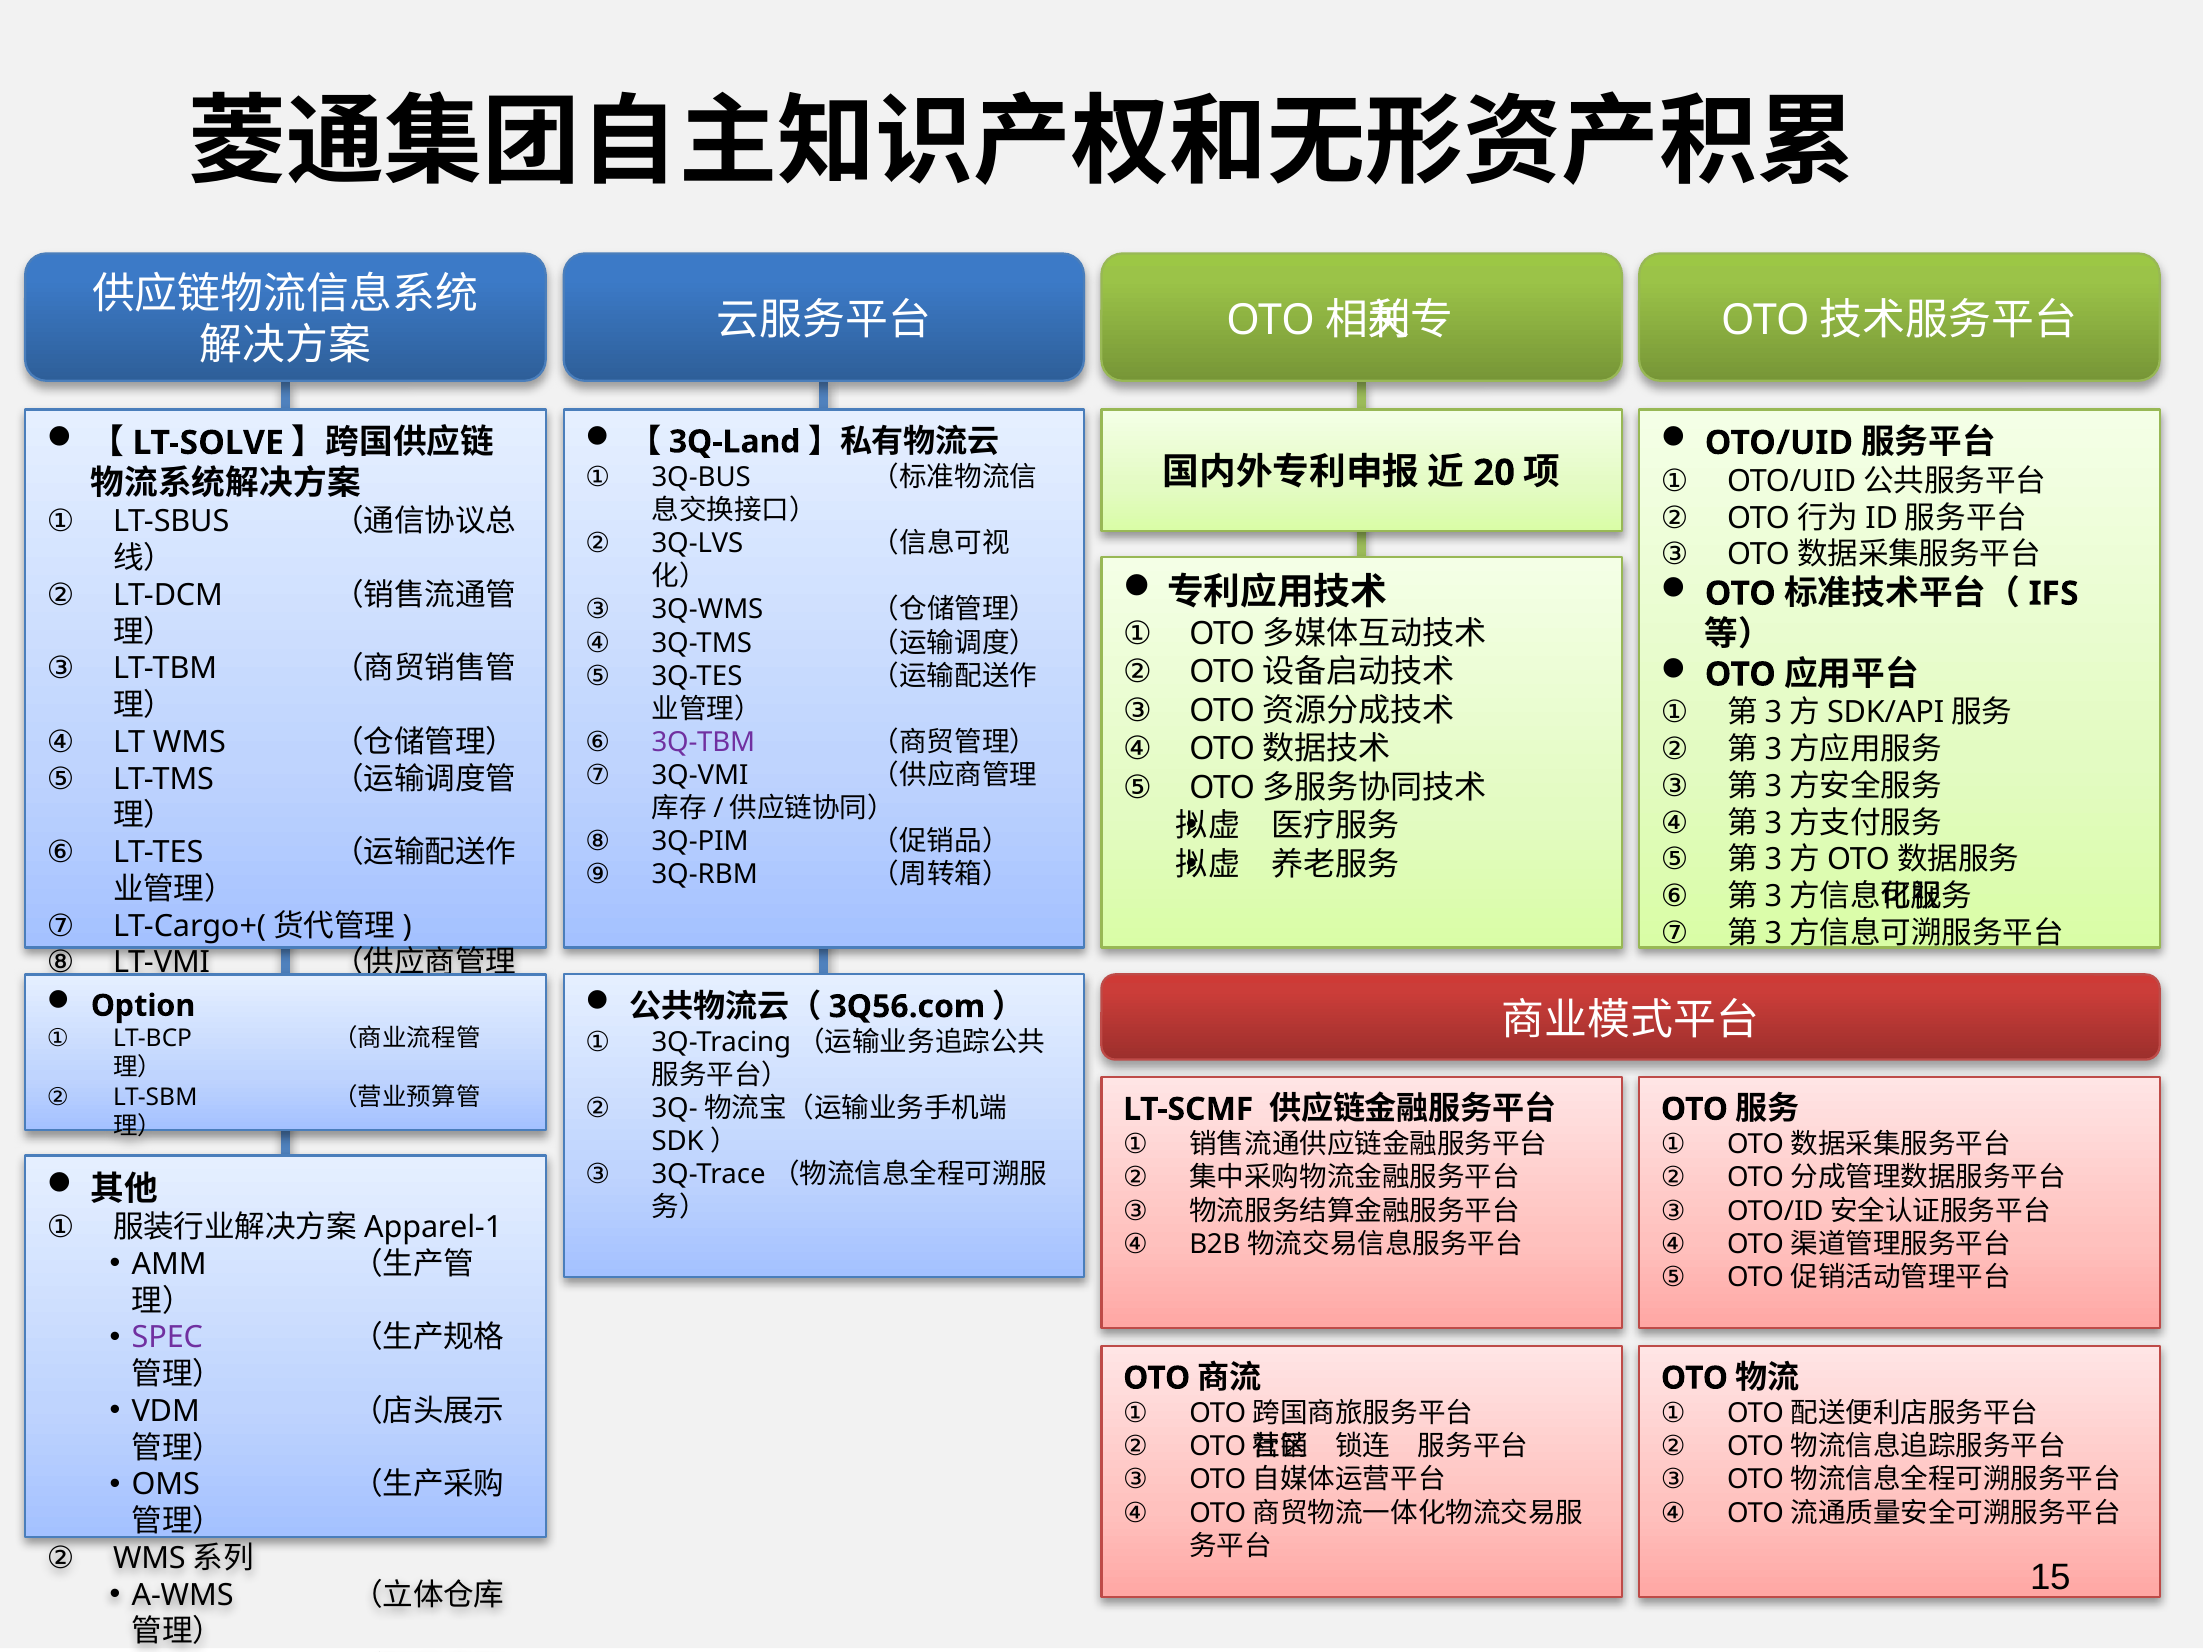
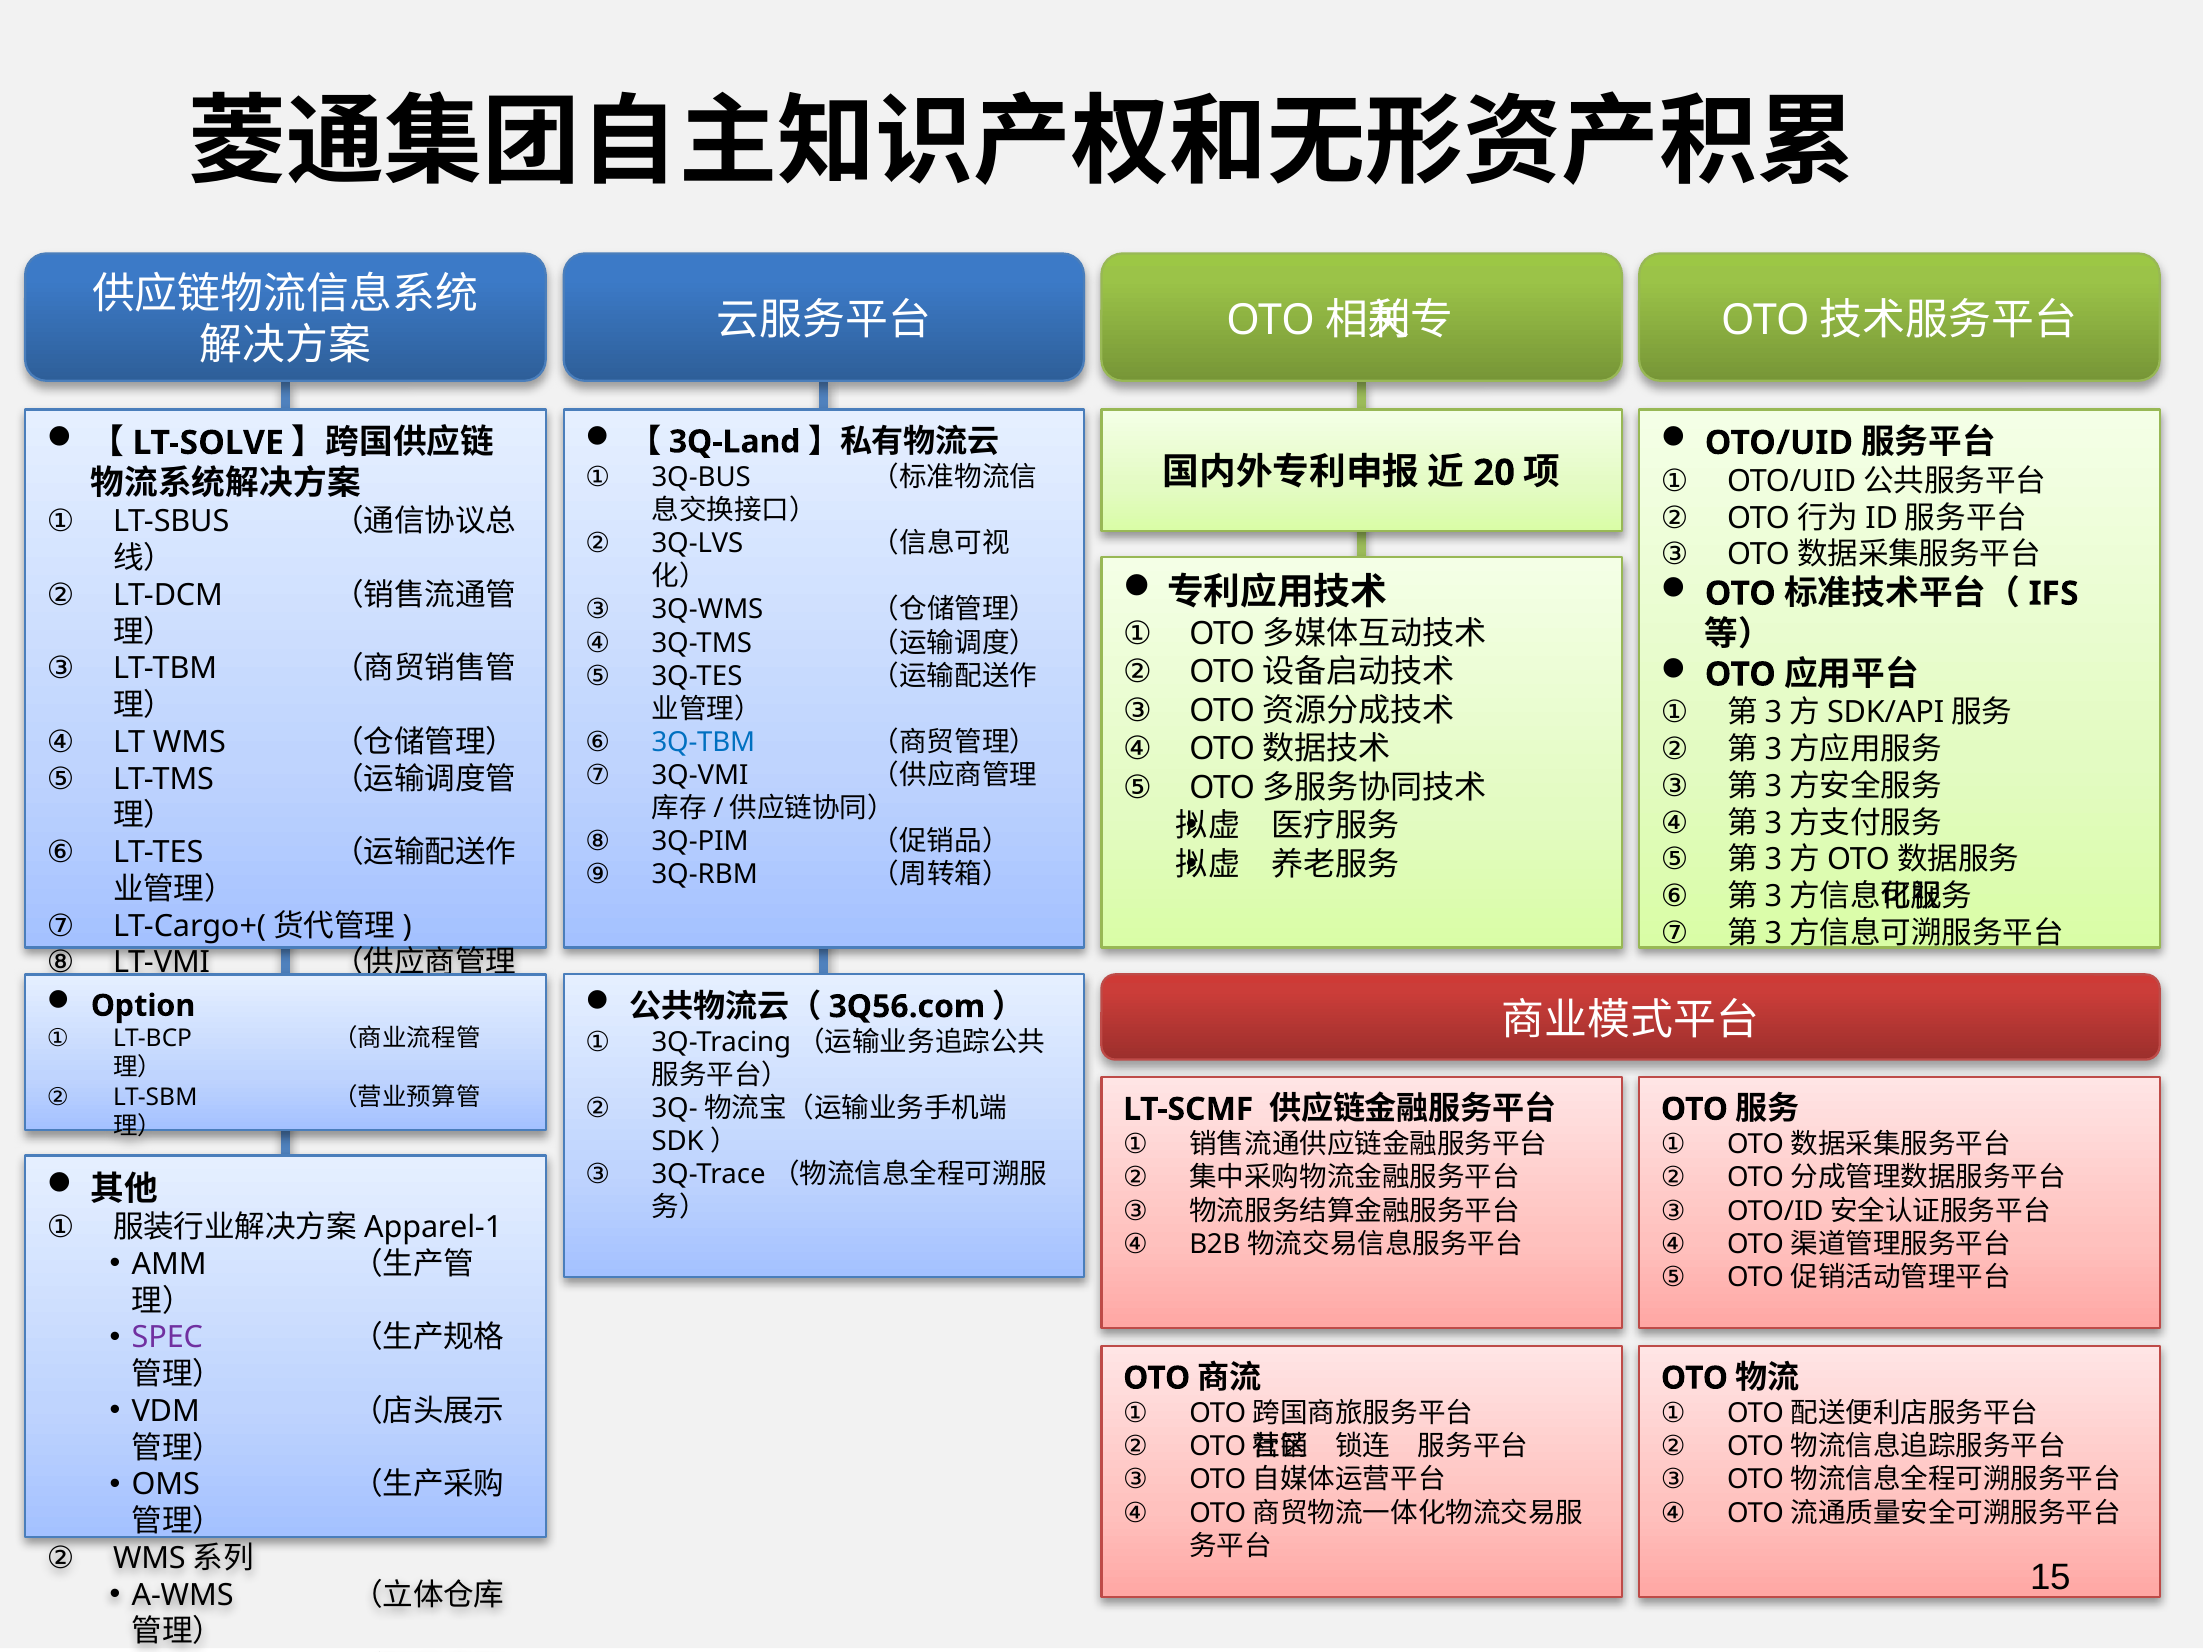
3Q-TBM colour: purple -> blue (703, 742)
